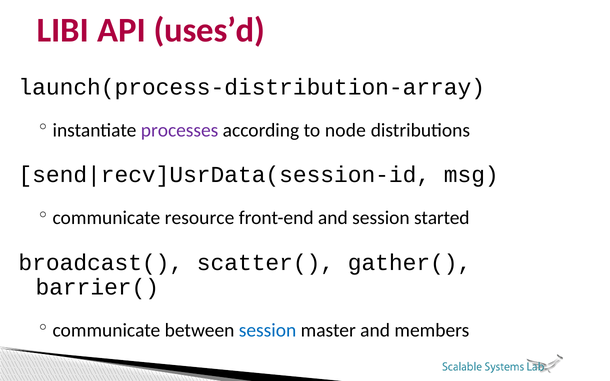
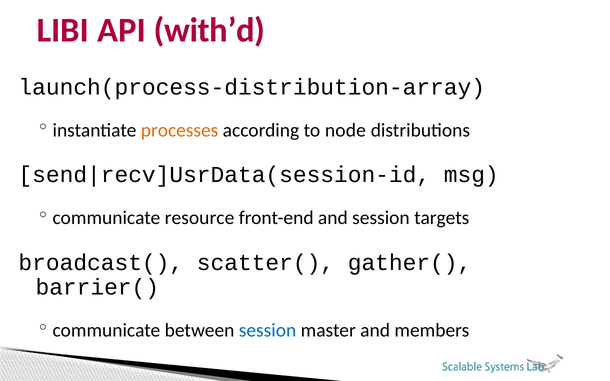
uses’d: uses’d -> with’d (209, 30)
processes colour: purple -> orange (180, 130)
started: started -> targets (442, 218)
